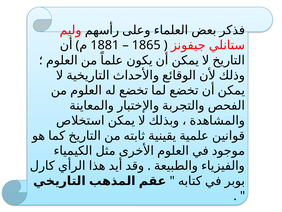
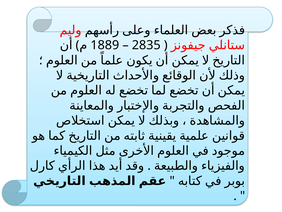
1881: 1881 -> 1889 (105, 45)
1865: 1865 -> 2835 (146, 45)
